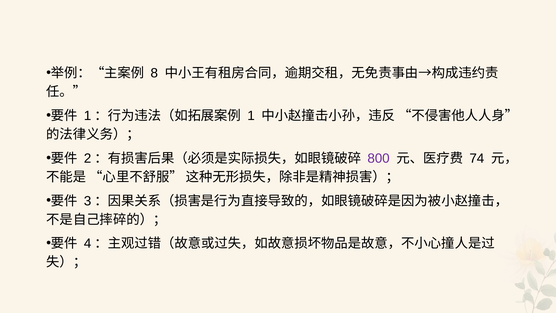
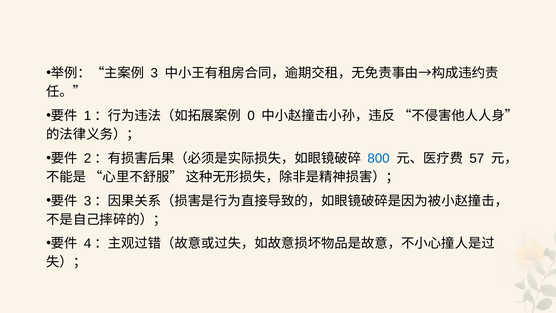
8: 8 -> 3 (154, 73)
1: 1 -> 0 (251, 116)
800 colour: purple -> blue (379, 158)
74: 74 -> 57 (477, 158)
